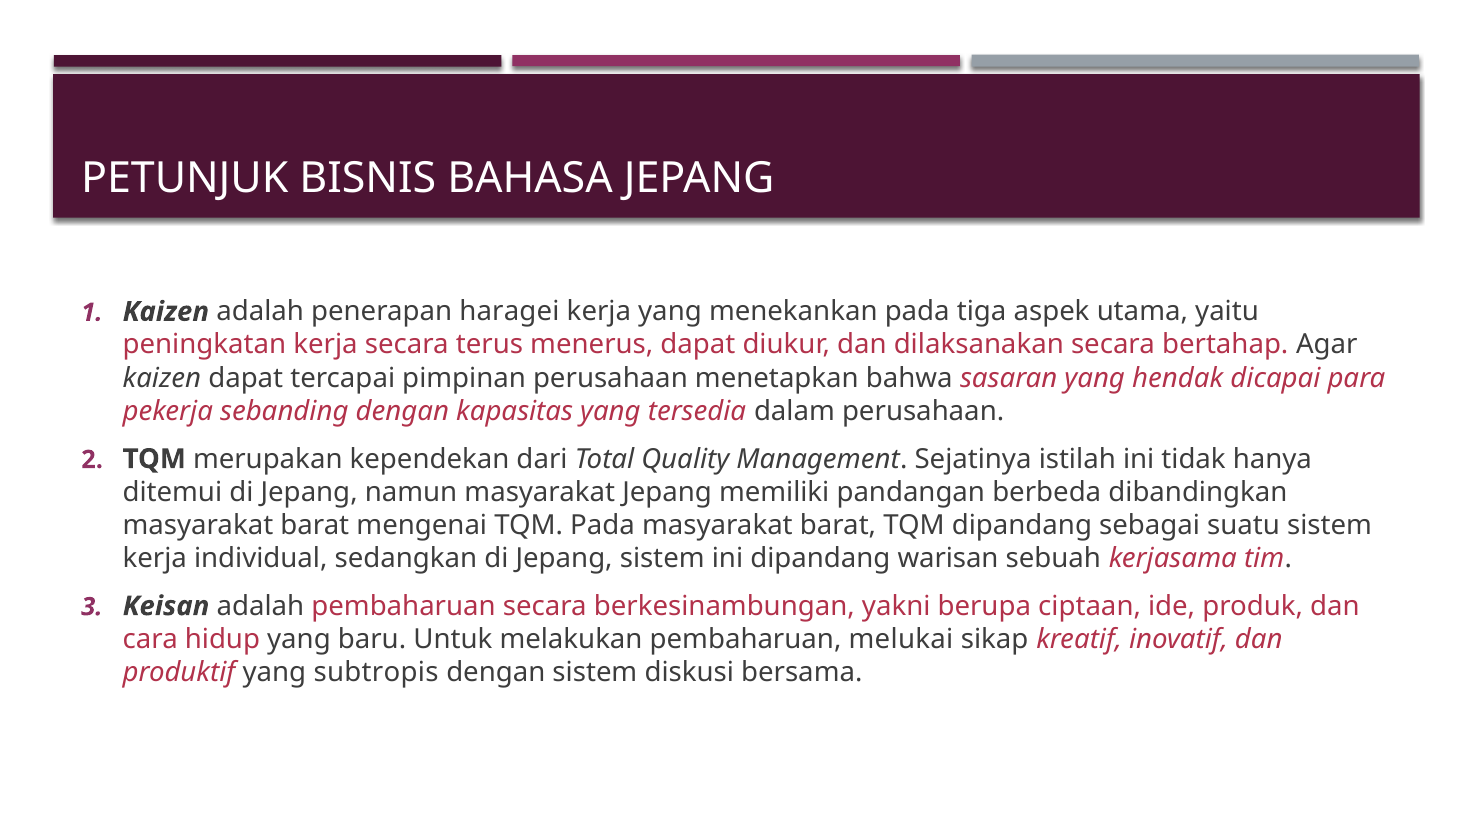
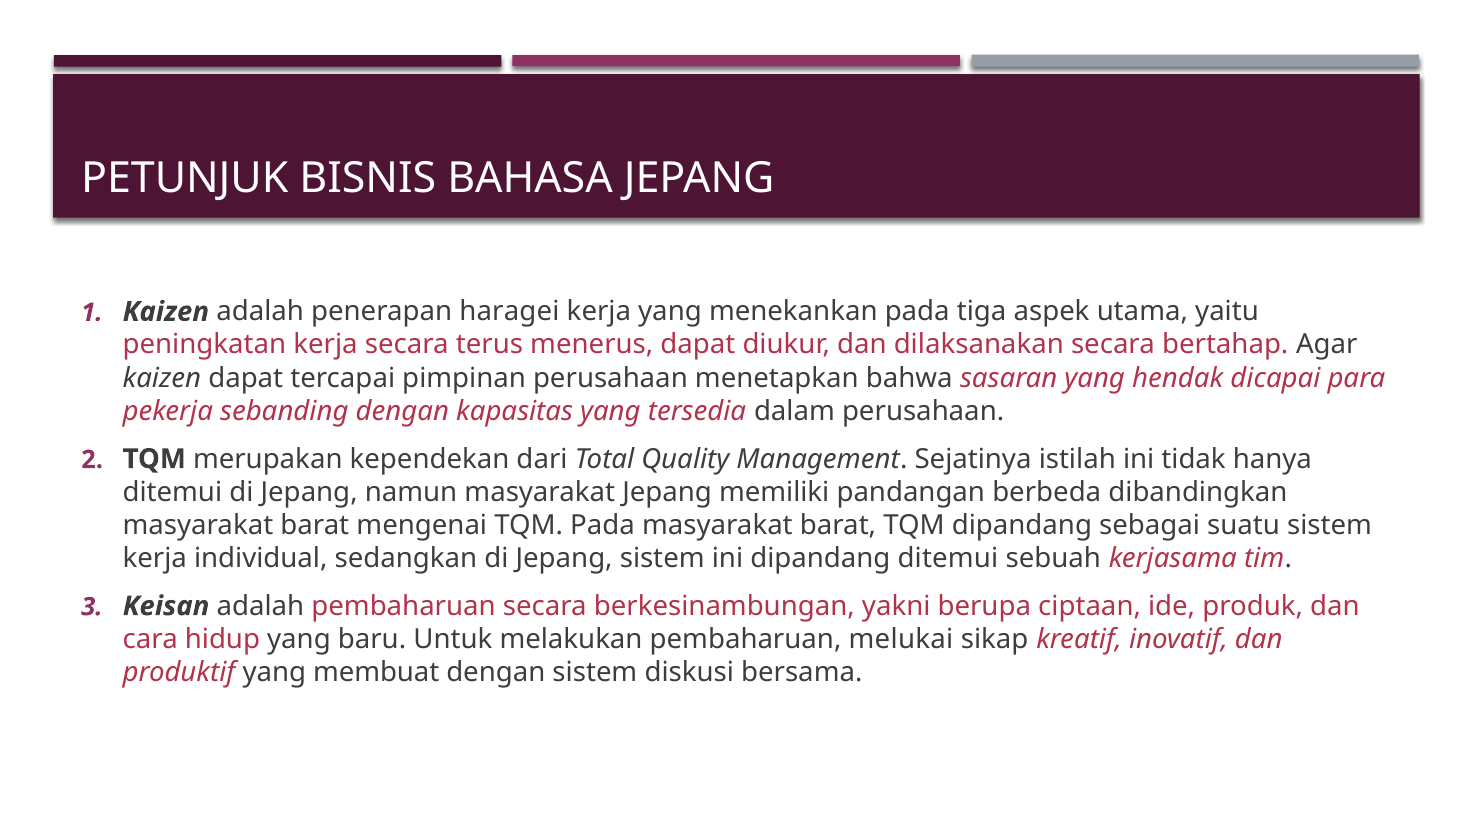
dipandang warisan: warisan -> ditemui (948, 559)
subtropis: subtropis -> membuat (376, 673)
